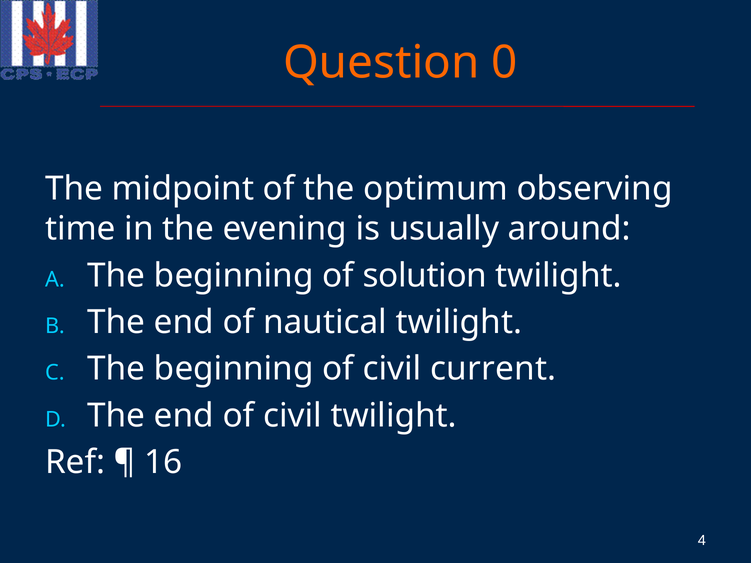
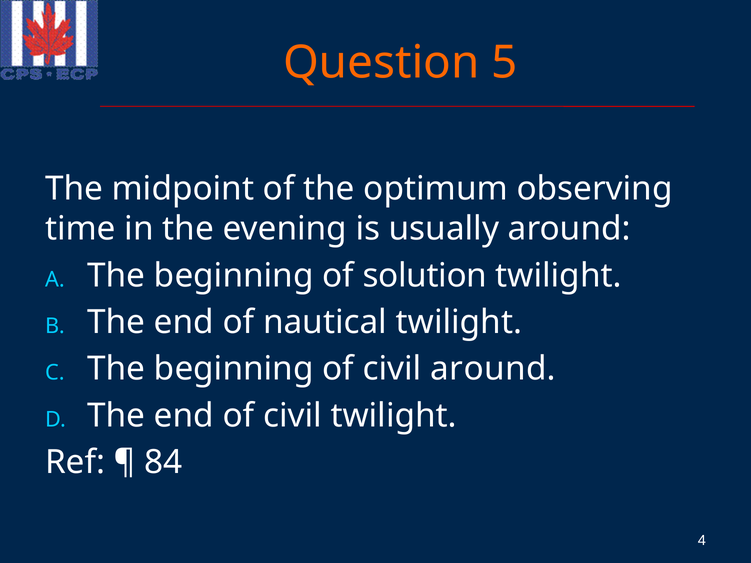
0: 0 -> 5 (505, 63)
civil current: current -> around (493, 369)
16: 16 -> 84 (163, 463)
